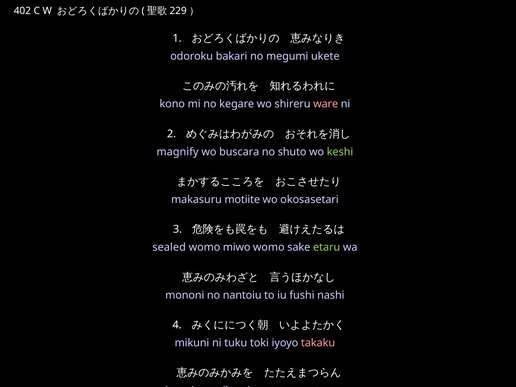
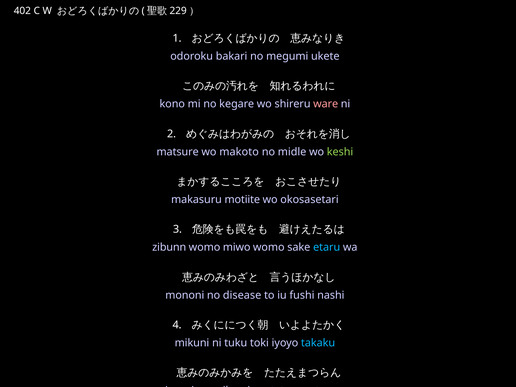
magnify: magnify -> matsure (178, 152)
buscara: buscara -> makoto (239, 152)
shuto: shuto -> midle (292, 152)
sealed: sealed -> zibunn (169, 247)
etaru colour: light green -> light blue (327, 247)
nantoiu: nantoiu -> disease (242, 295)
takaku colour: pink -> light blue (318, 343)
